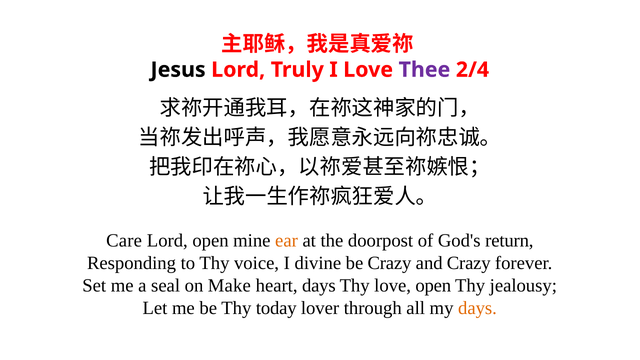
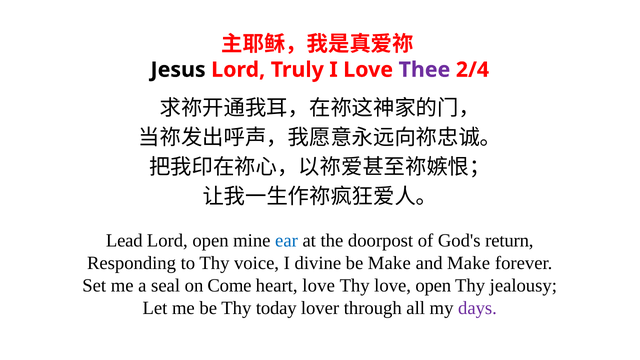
Care: Care -> Lead (124, 241)
ear colour: orange -> blue (286, 241)
be Crazy: Crazy -> Make (389, 263)
and Crazy: Crazy -> Make (469, 263)
Make: Make -> Come (229, 286)
heart days: days -> love (319, 286)
days colour: orange -> purple (477, 308)
